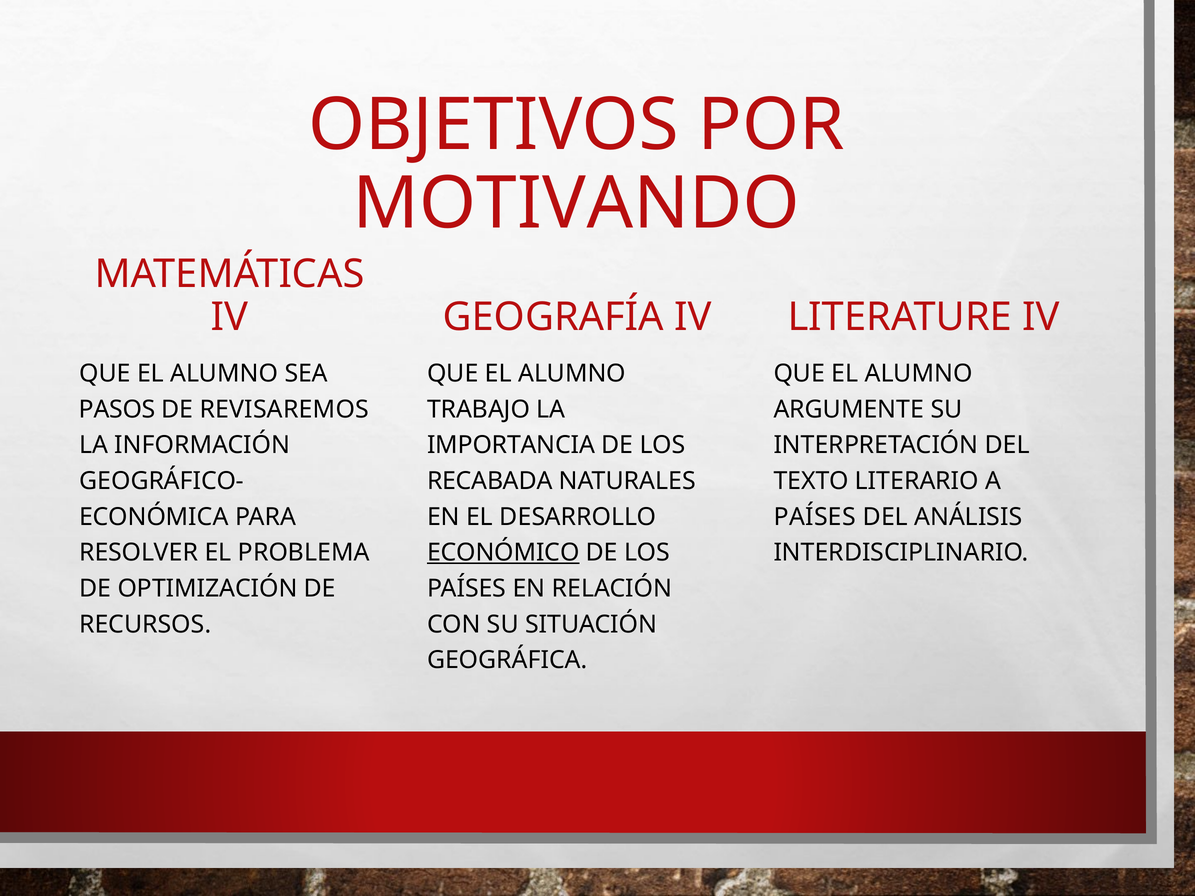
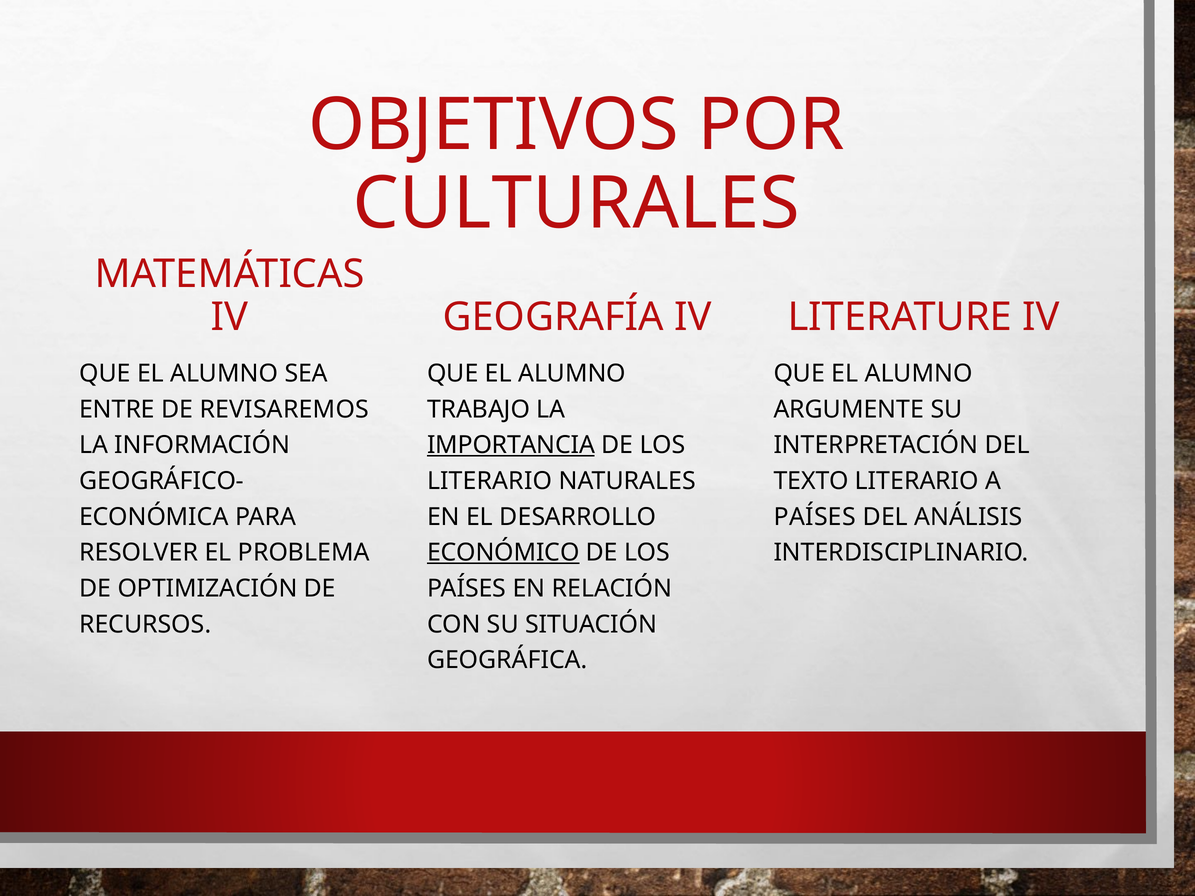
MOTIVANDO: MOTIVANDO -> CULTURALES (576, 204)
PASOS: PASOS -> ENTRE (117, 409)
IMPORTANCIA underline: none -> present (511, 445)
RECABADA: RECABADA -> LITERARIO (490, 481)
